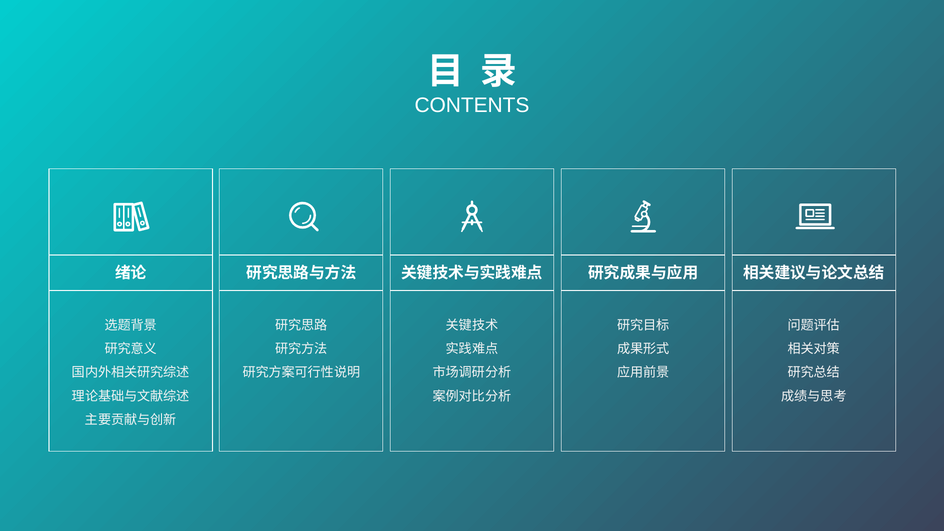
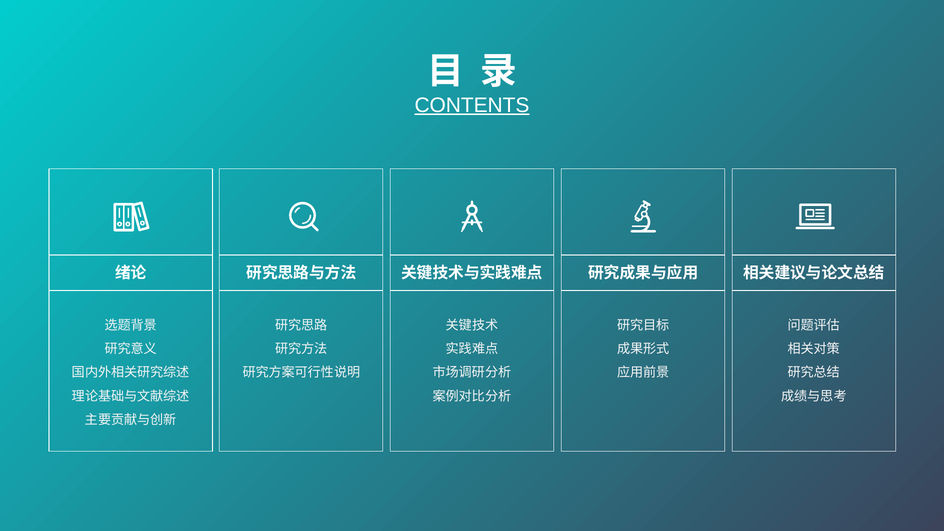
CONTENTS underline: none -> present (472, 105)
